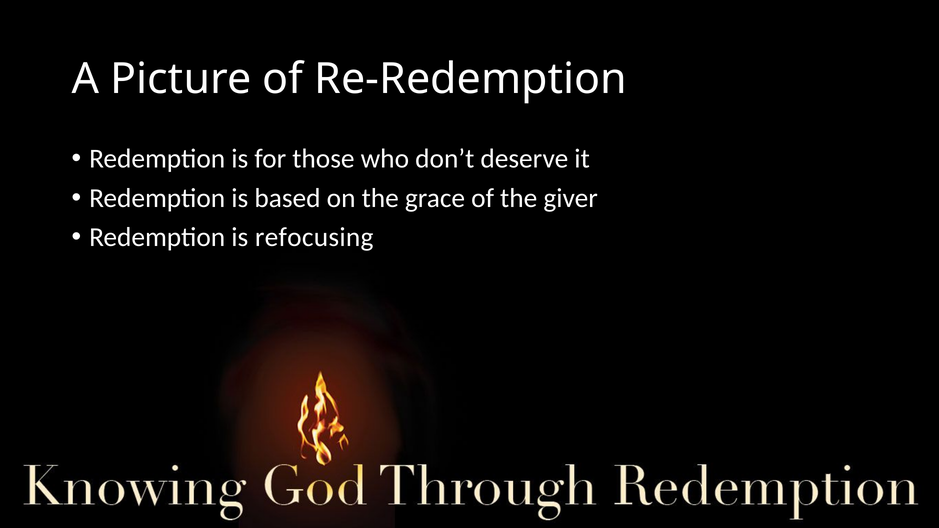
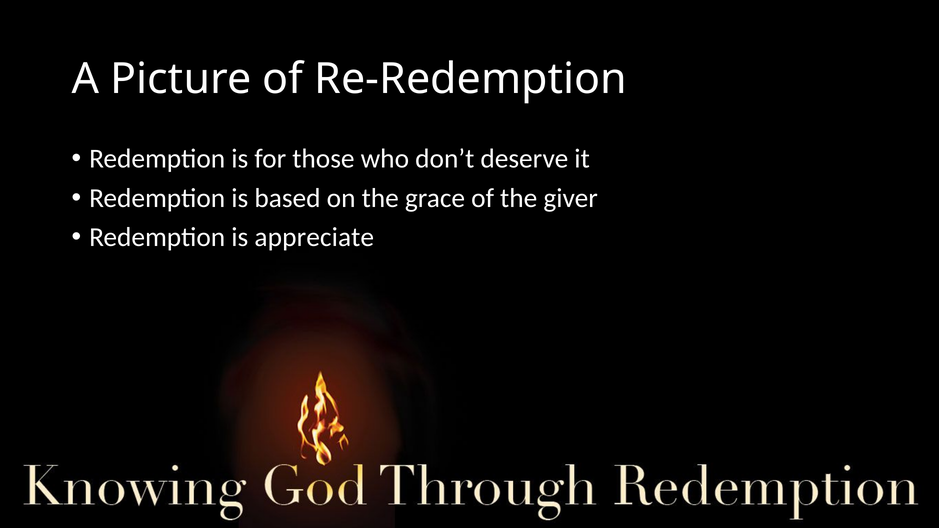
refocusing: refocusing -> appreciate (314, 238)
